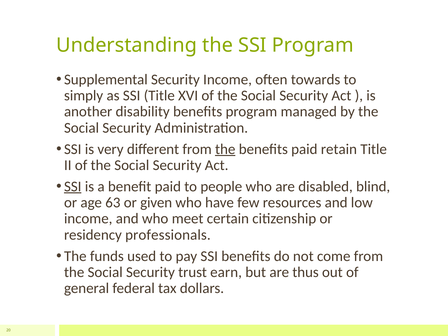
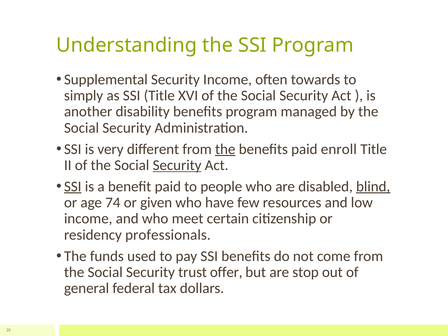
retain: retain -> enroll (339, 149)
Security underline: none -> present (177, 165)
blind underline: none -> present (373, 186)
63: 63 -> 74 (113, 203)
earn: earn -> offer (226, 272)
thus: thus -> stop (306, 272)
